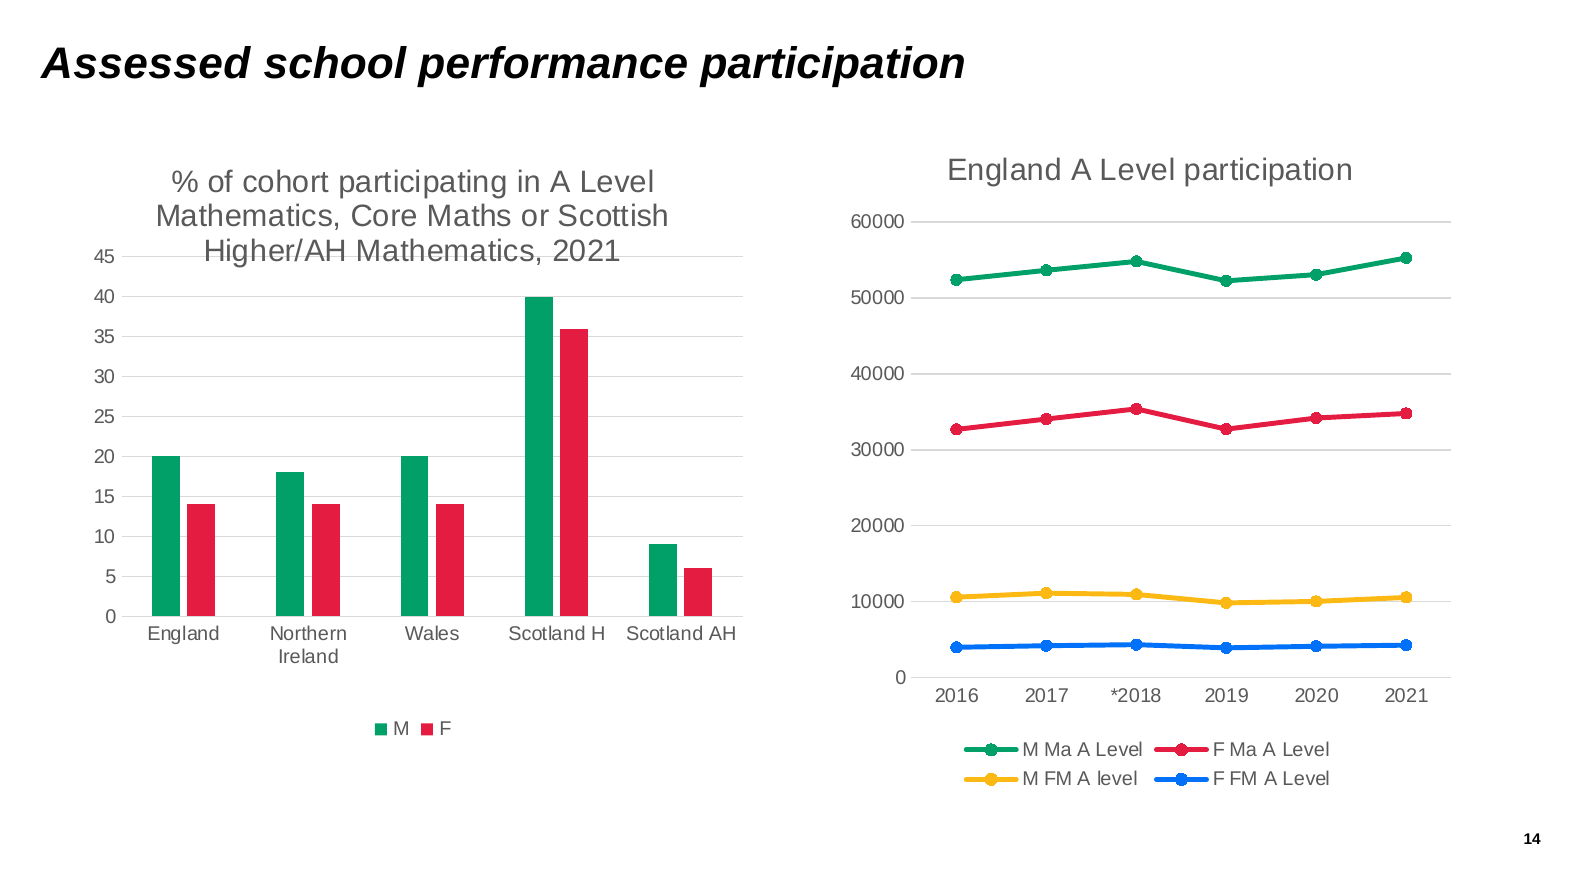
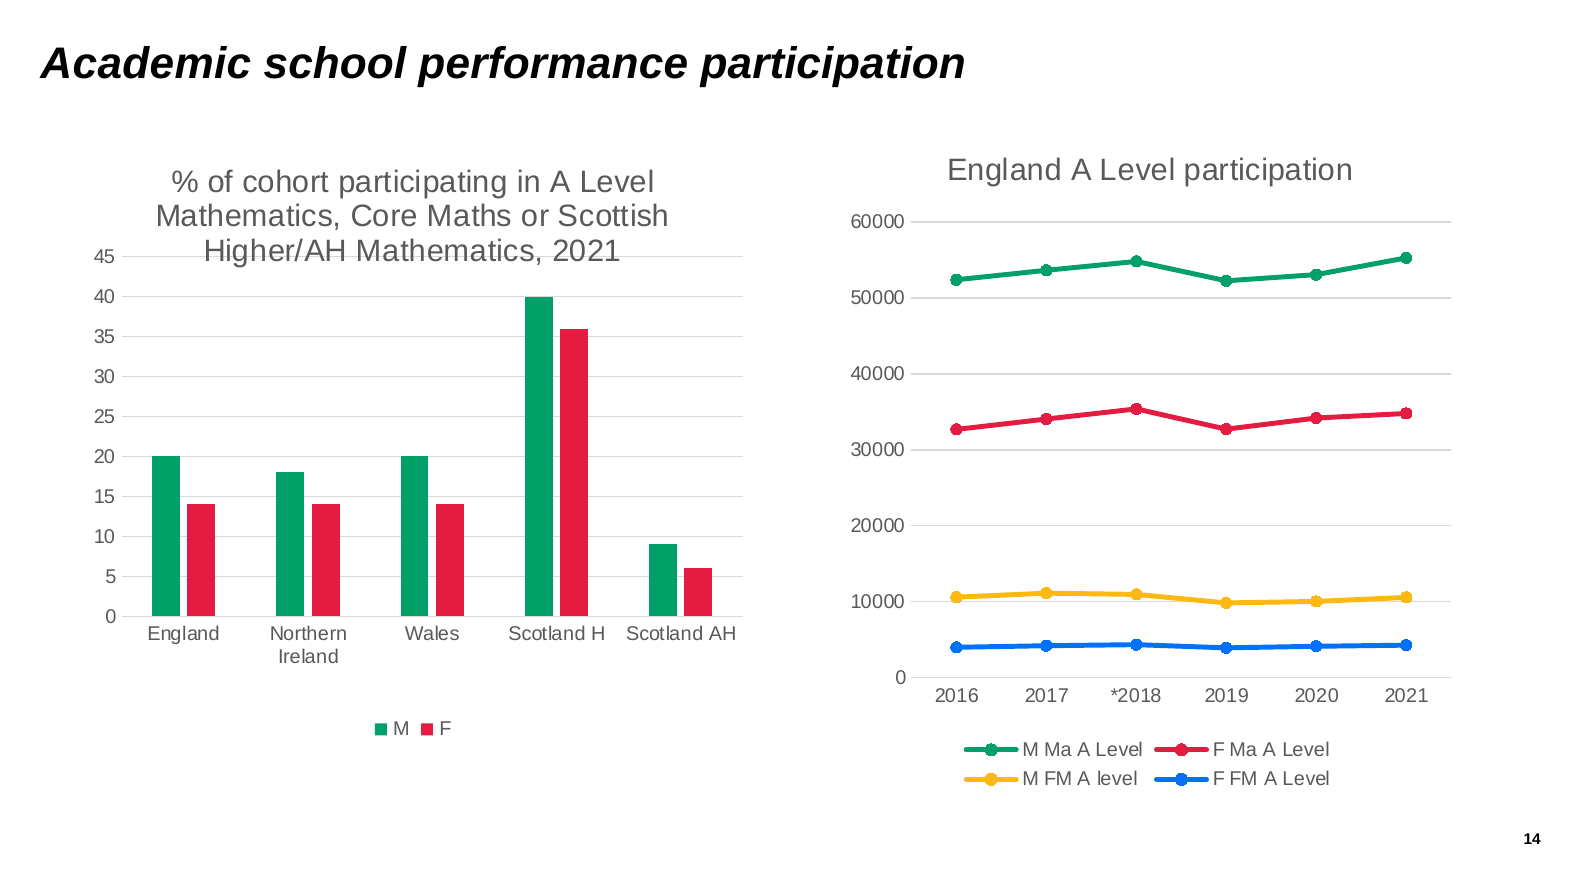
Assessed: Assessed -> Academic (146, 64)
